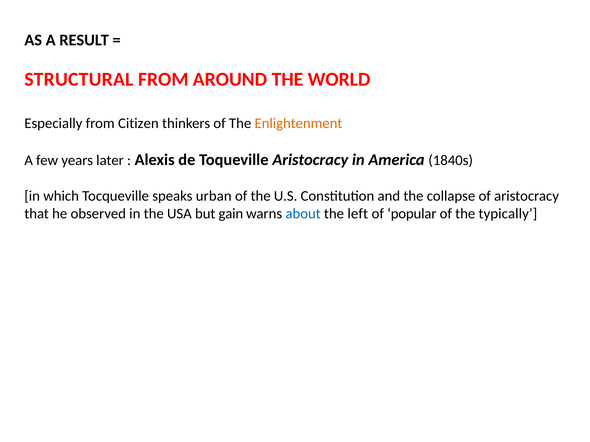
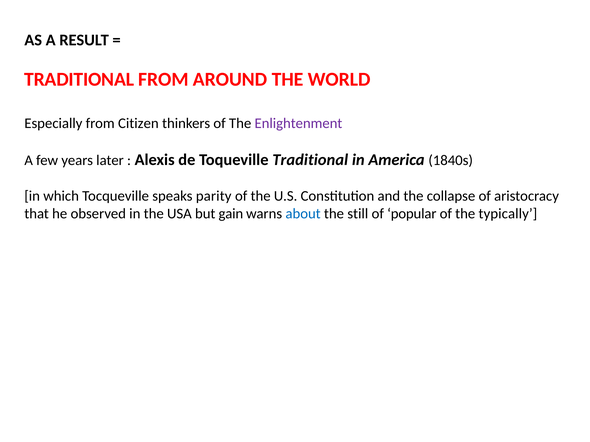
STRUCTURAL: STRUCTURAL -> TRADITIONAL (79, 80)
Enlightenment colour: orange -> purple (298, 123)
Toqueville Aristocracy: Aristocracy -> Traditional (310, 160)
urban: urban -> parity (214, 196)
left: left -> still (358, 214)
